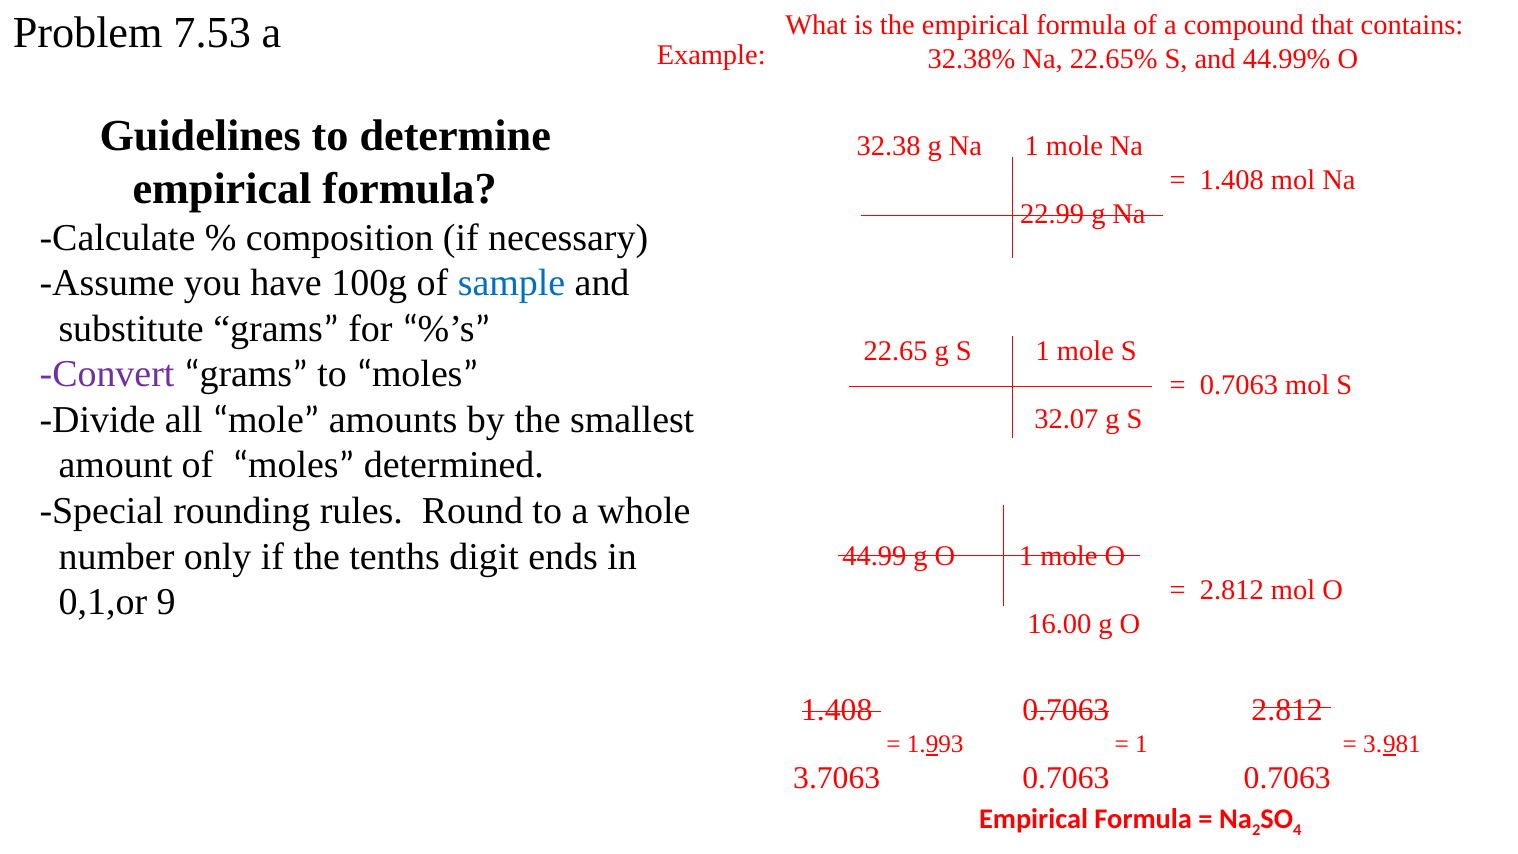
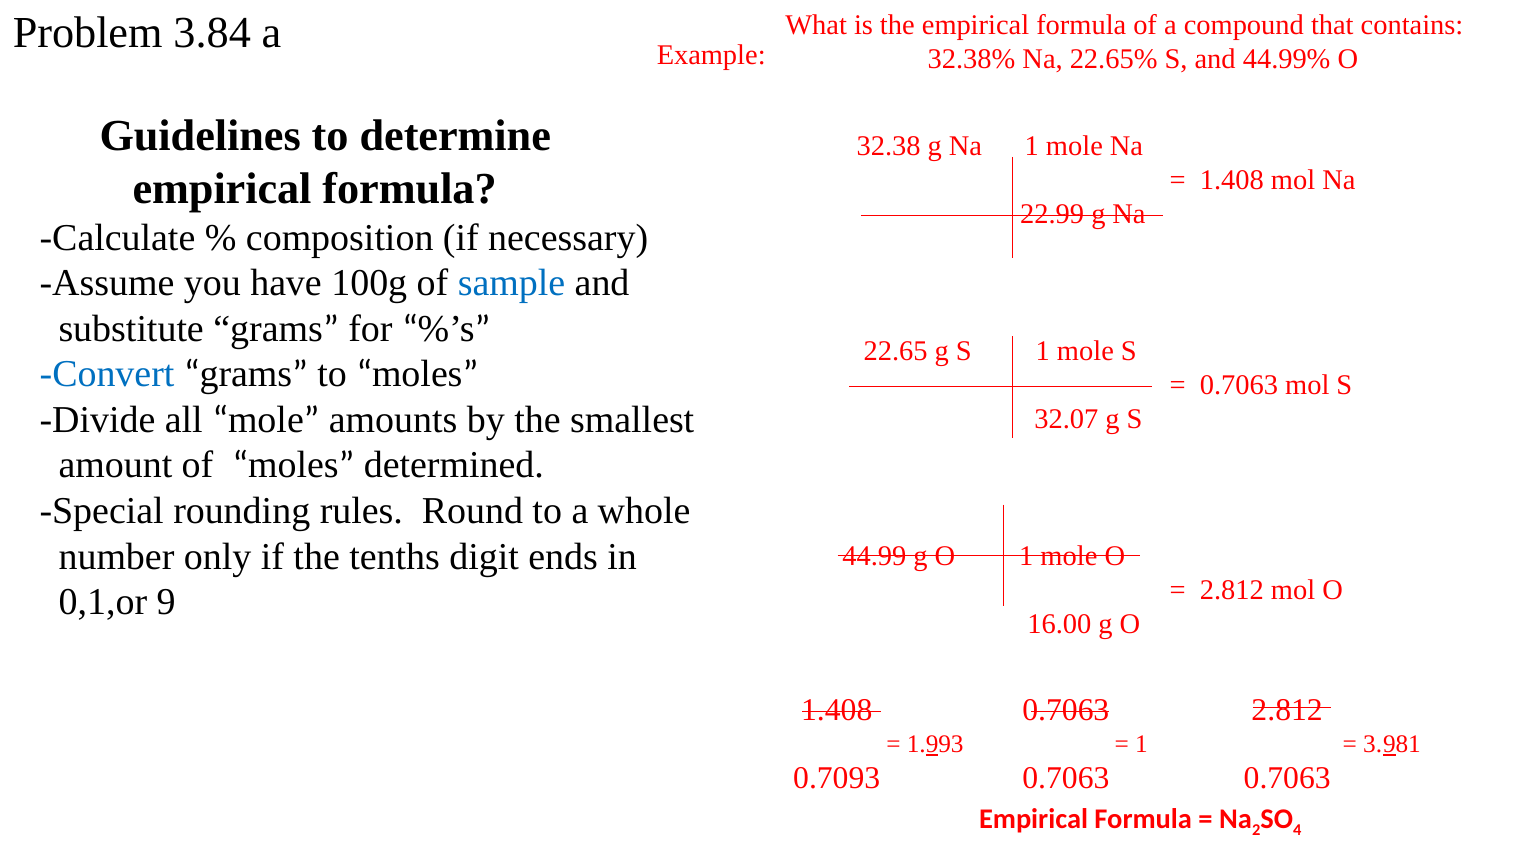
7.53: 7.53 -> 3.84 (212, 33)
Convert colour: purple -> blue (107, 374)
3.7063: 3.7063 -> 0.7093 (837, 778)
